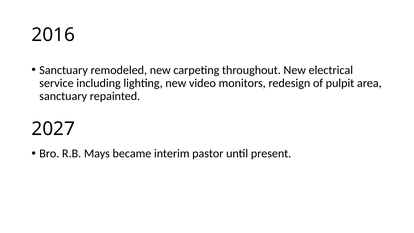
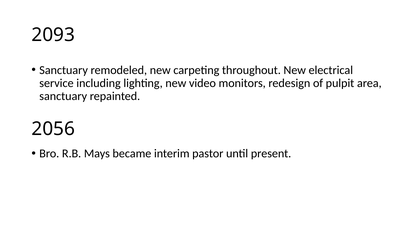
2016: 2016 -> 2093 (53, 35)
2027: 2027 -> 2056 (53, 129)
